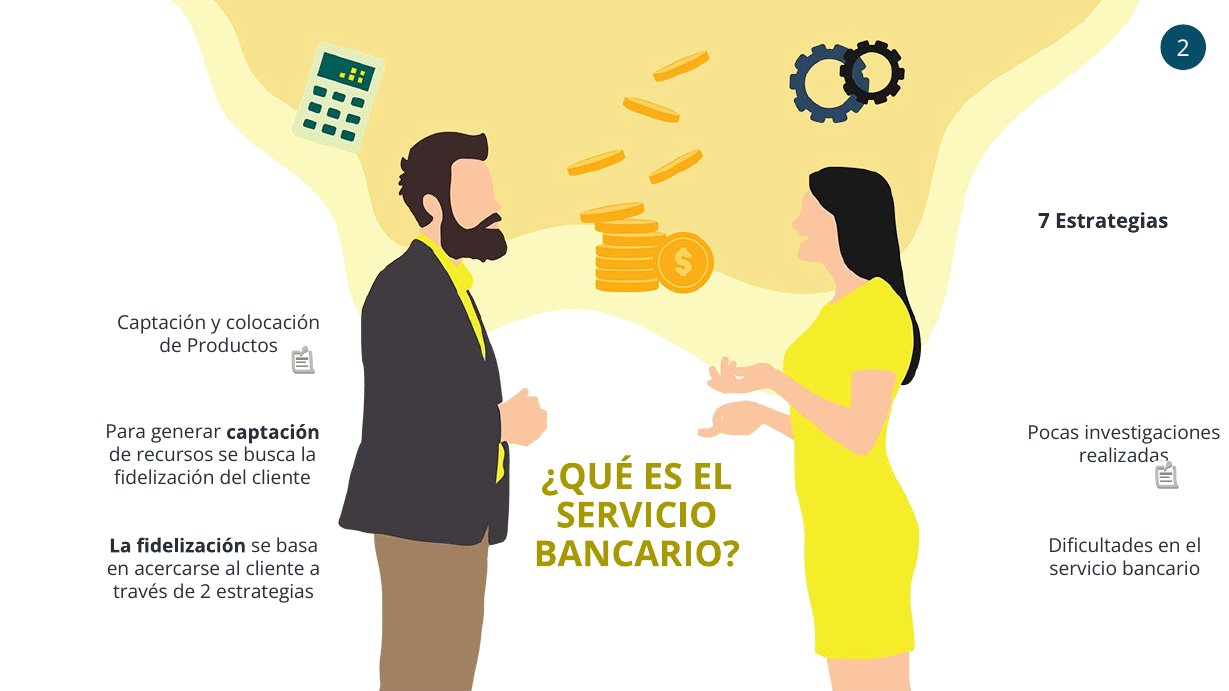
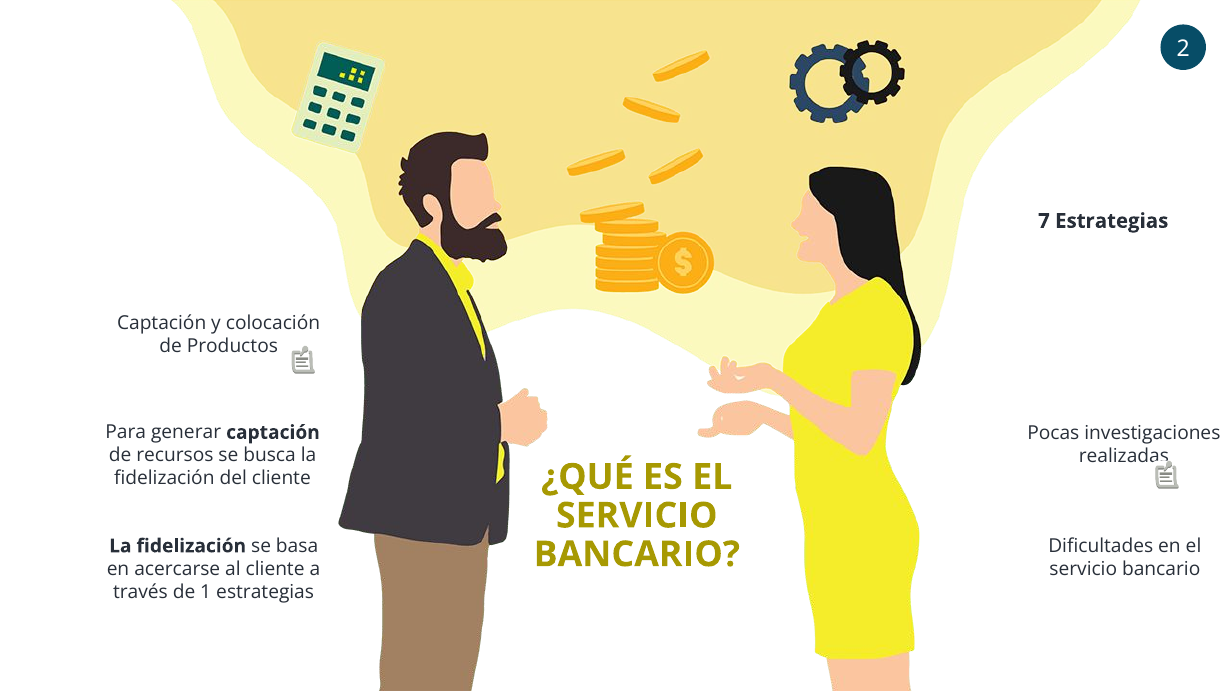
de 2: 2 -> 1 (206, 592)
